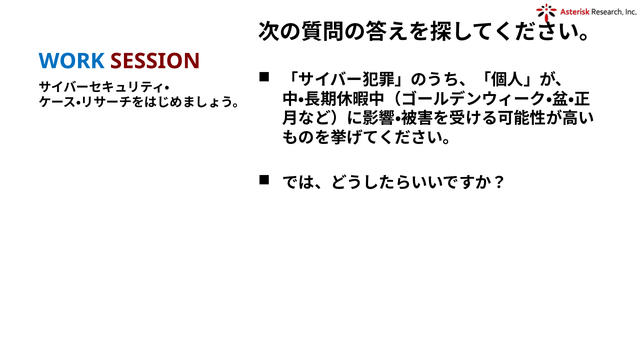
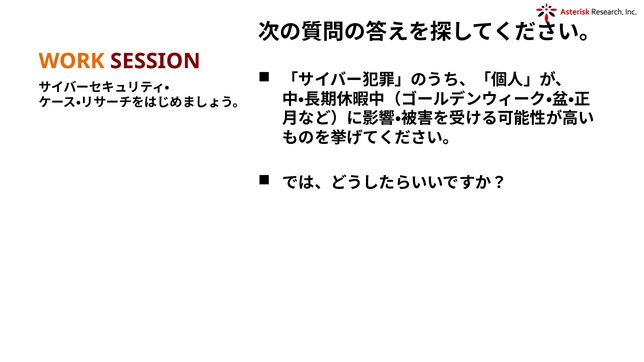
WORK colour: blue -> orange (72, 61)
